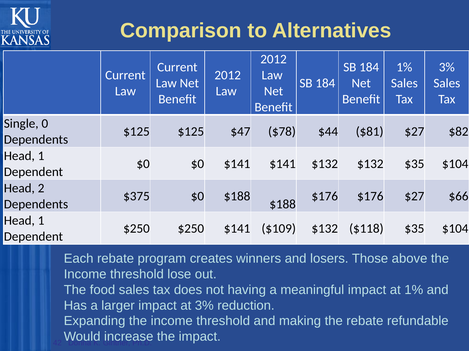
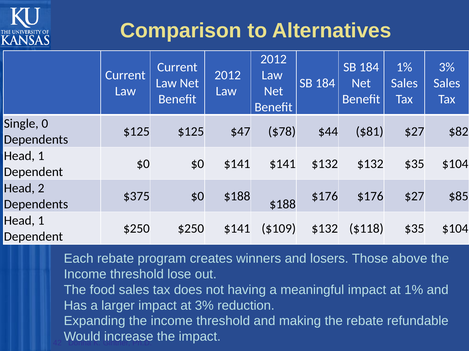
$66: $66 -> $85 (459, 197)
